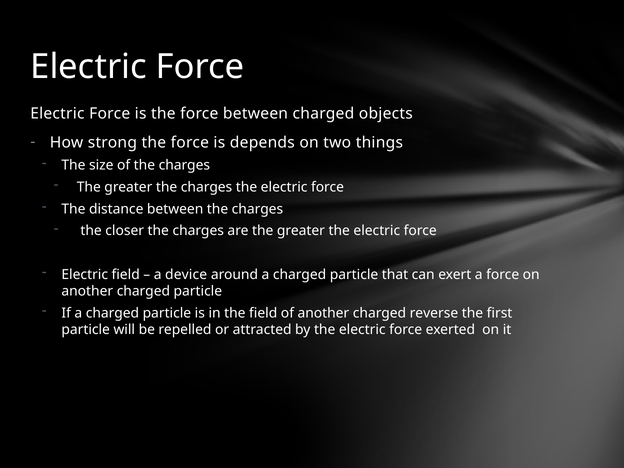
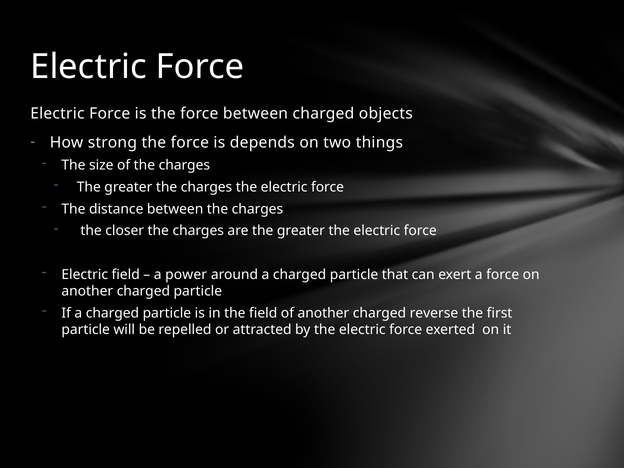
device: device -> power (186, 274)
